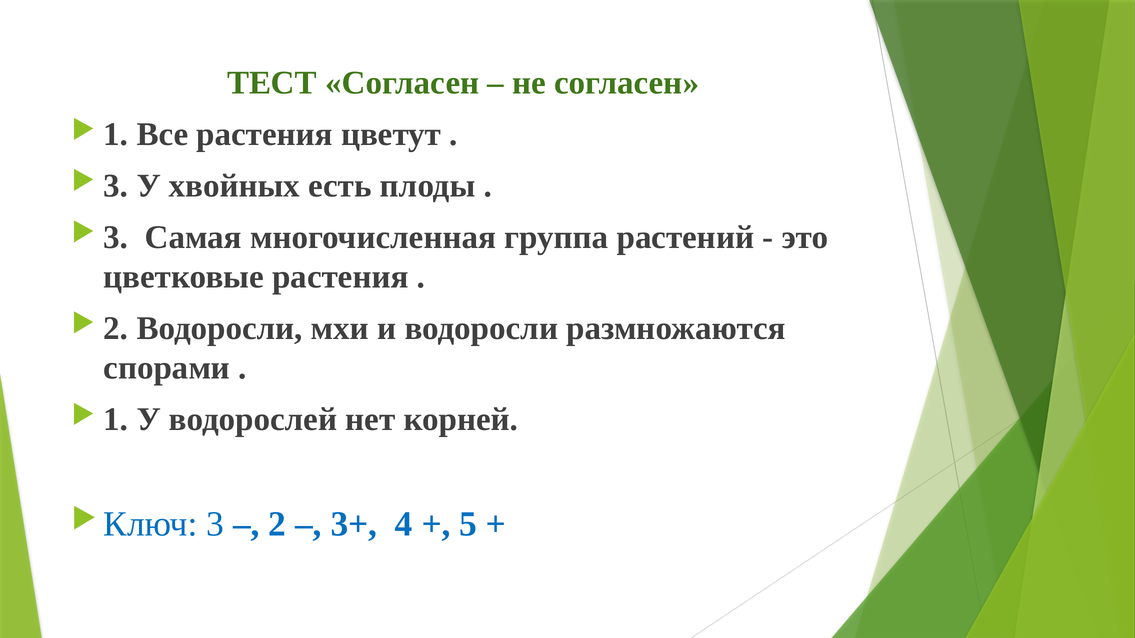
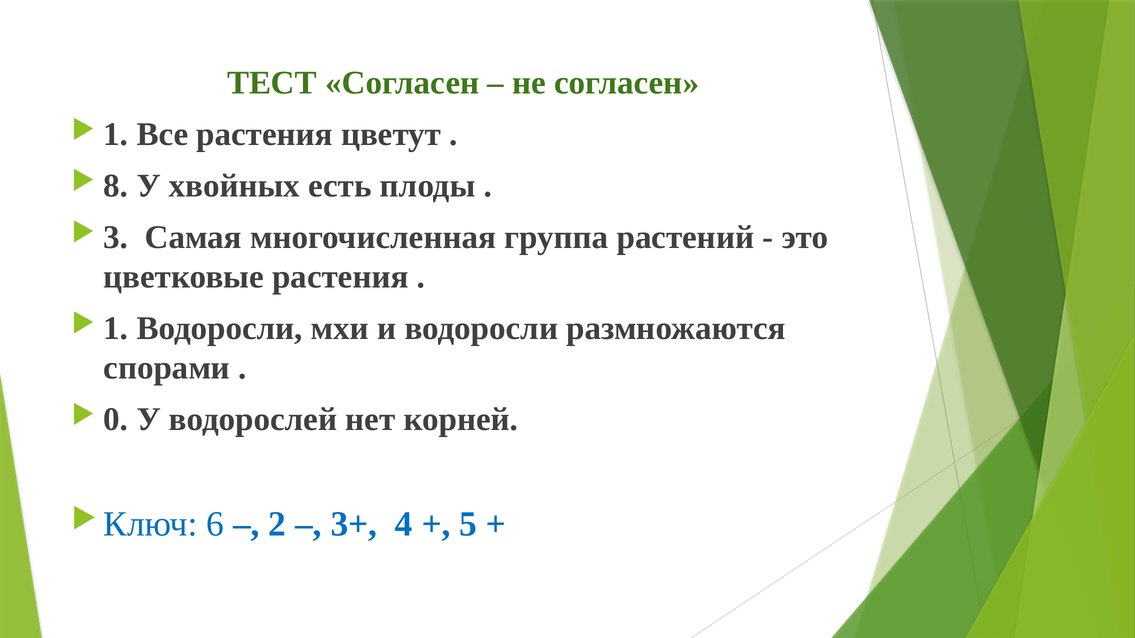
3: 3 -> 8 (116, 186)
2: 2 -> 1 (116, 329)
1: 1 -> 0 (116, 420)
3: 3 -> 6 (215, 524)
